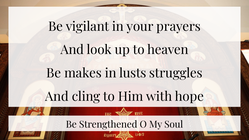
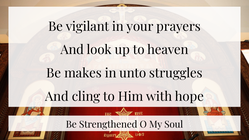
lusts: lusts -> unto (133, 73)
